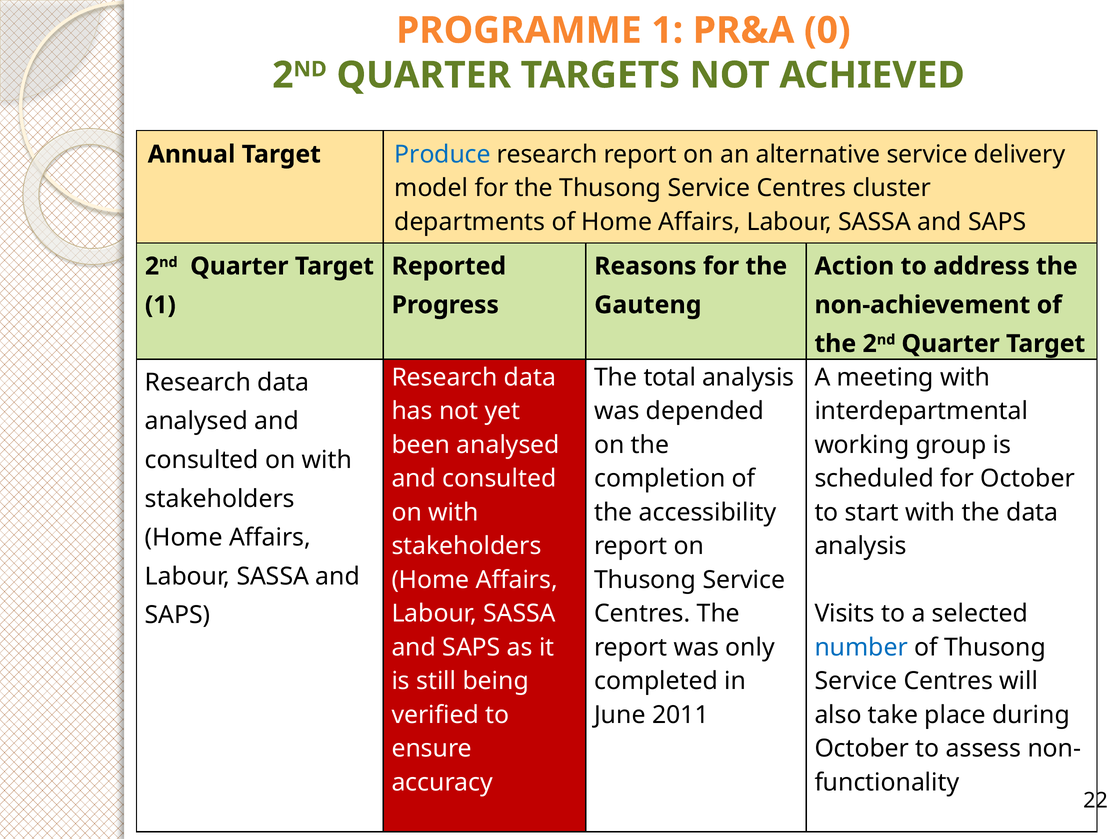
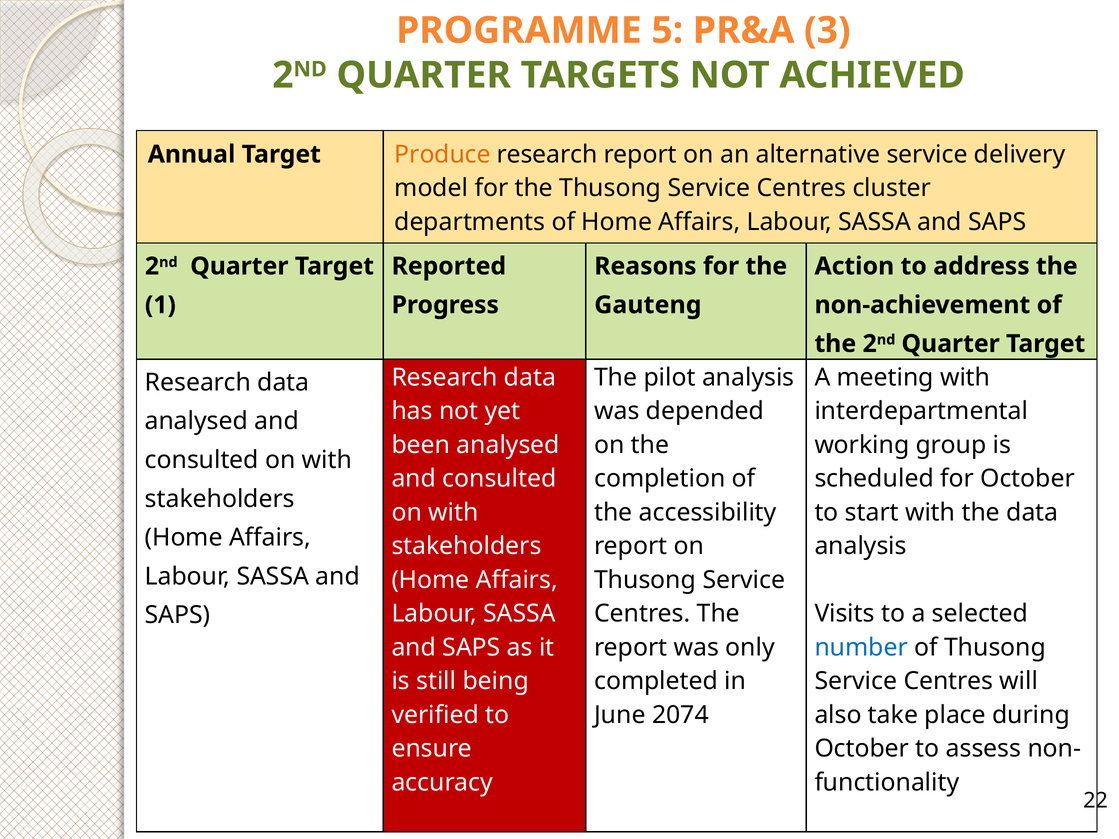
PROGRAMME 1: 1 -> 5 (667, 30)
0: 0 -> 3 (827, 30)
Produce colour: blue -> orange (443, 154)
total: total -> pilot (670, 378)
2011: 2011 -> 2074 (680, 715)
